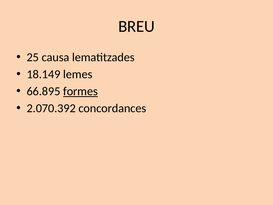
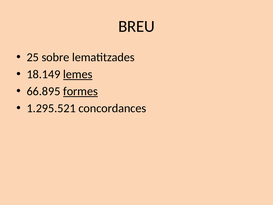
causa: causa -> sobre (55, 57)
lemes underline: none -> present (78, 74)
2.070.392: 2.070.392 -> 1.295.521 (51, 108)
